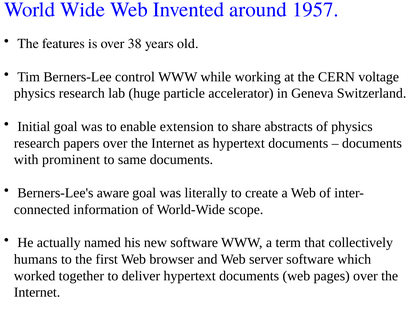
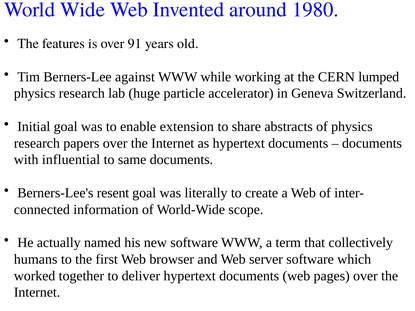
1957: 1957 -> 1980 (316, 10)
38: 38 -> 91 (135, 44)
control: control -> against (135, 77)
voltage: voltage -> lumped (379, 77)
prominent: prominent -> influential (71, 160)
aware: aware -> resent (113, 193)
